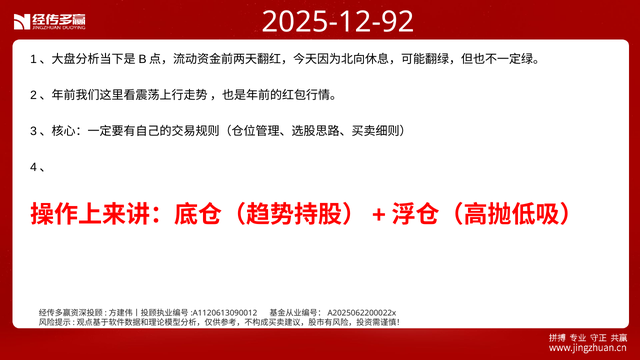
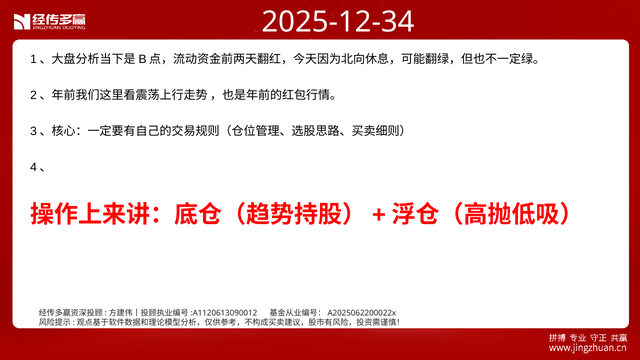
2025-12-92: 2025-12-92 -> 2025-12-34 (338, 22)
